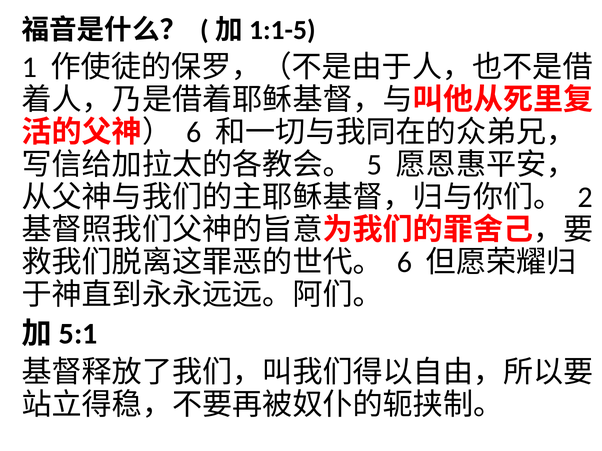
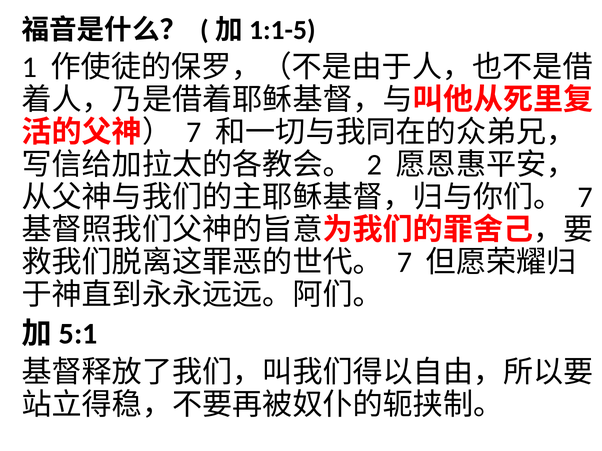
6: 6 -> 7 (194, 133)
5: 5 -> 2 (374, 165)
2: 2 -> 7 (585, 198)
6: 6 -> 7 (404, 263)
